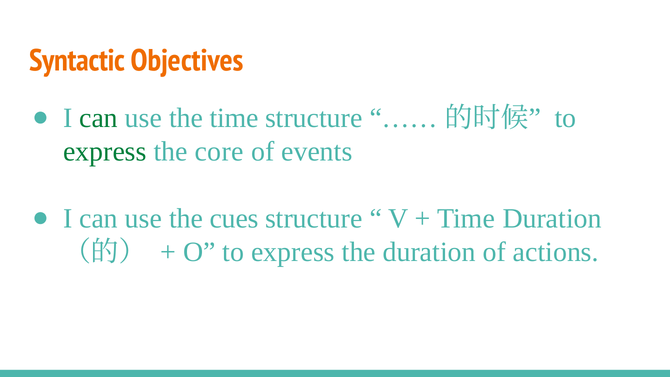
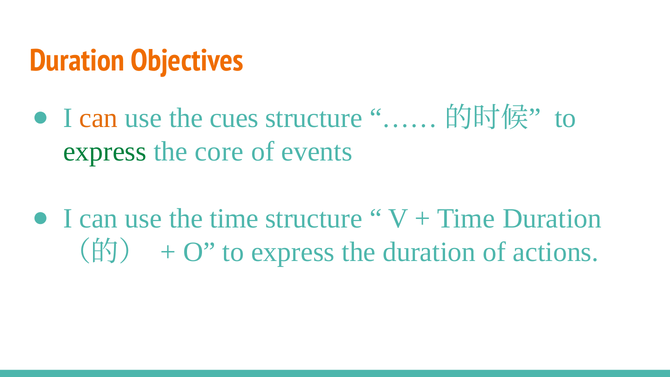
Syntactic: Syntactic -> Duration (77, 60)
can colour: green -> orange (99, 118)
the time: time -> cues (234, 118)
the cues: cues -> time (234, 219)
